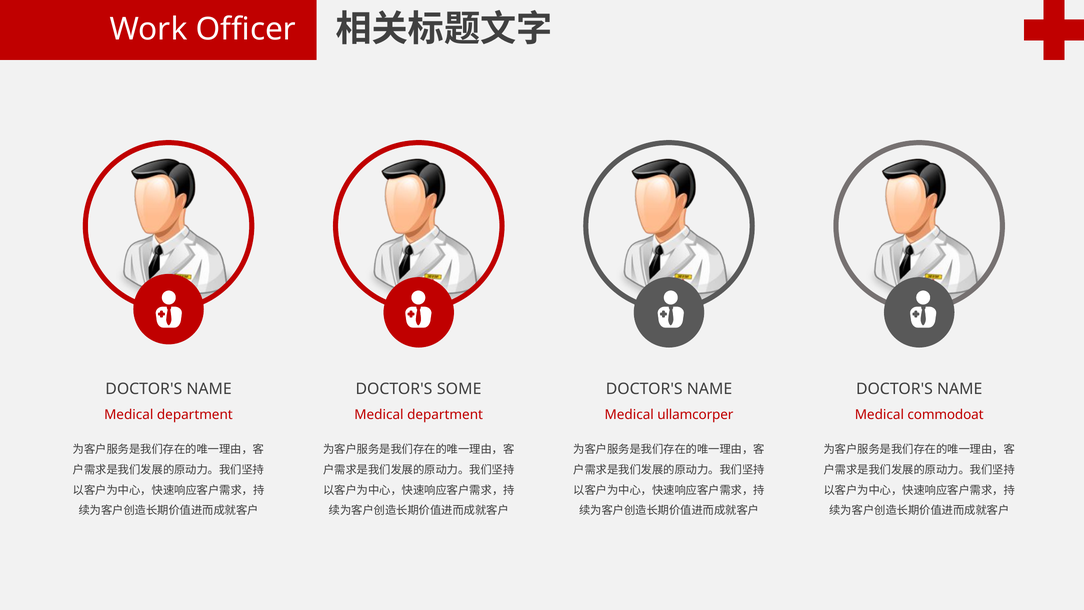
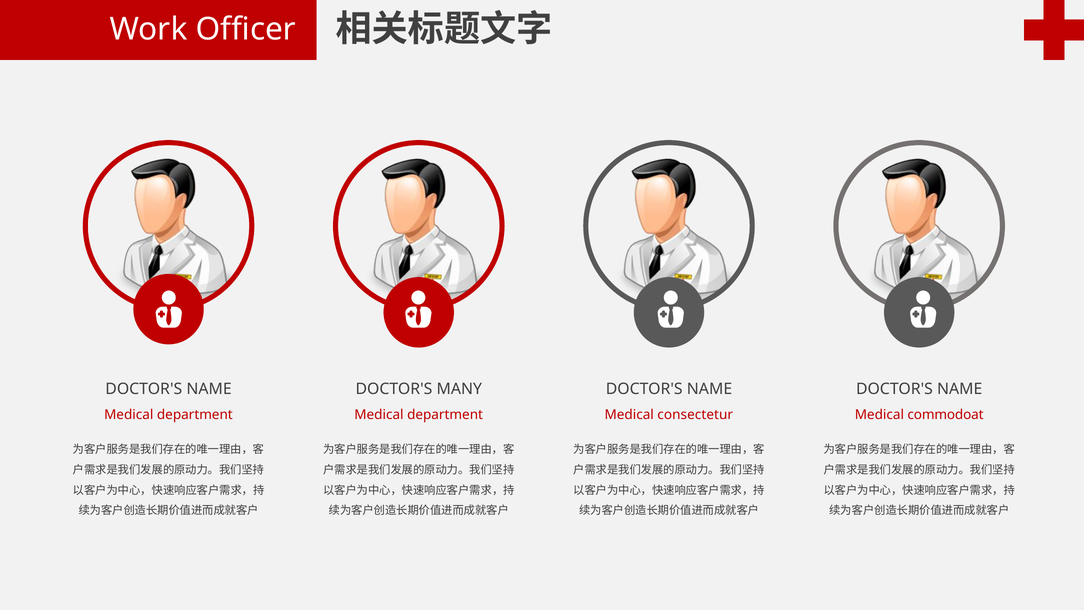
SOME: SOME -> MANY (459, 389)
ullamcorper: ullamcorper -> consectetur (695, 414)
